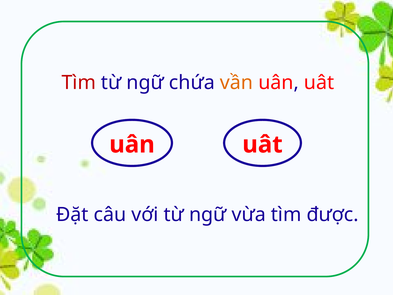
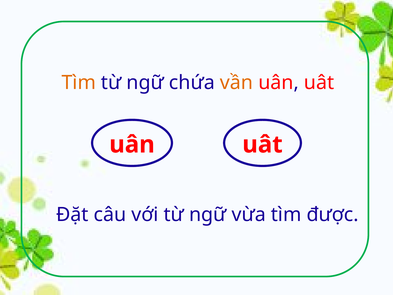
Tìm colour: red -> orange (79, 82)
